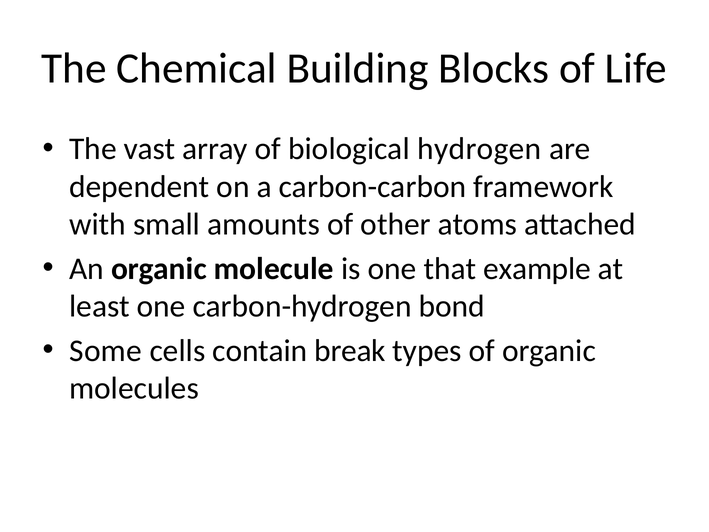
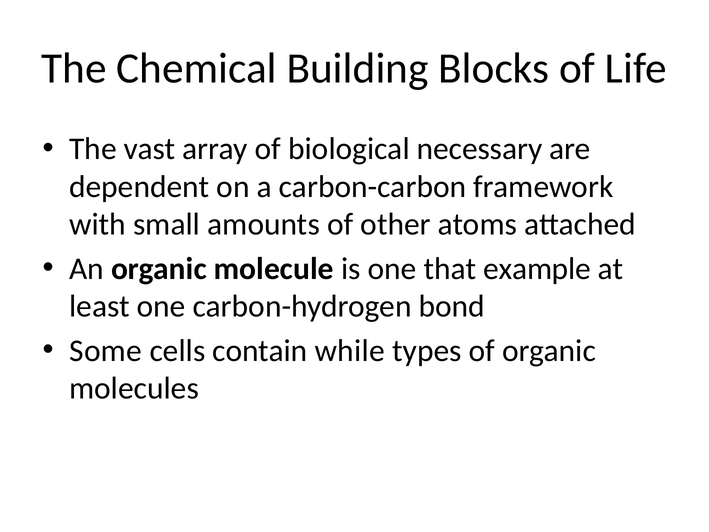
hydrogen: hydrogen -> necessary (480, 149)
break: break -> while (350, 350)
